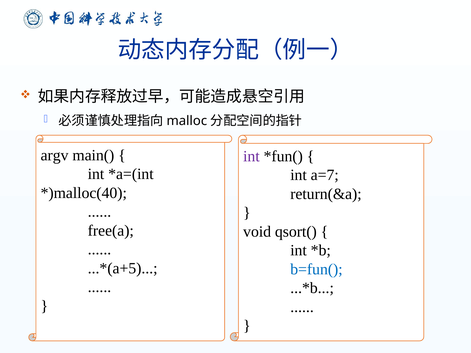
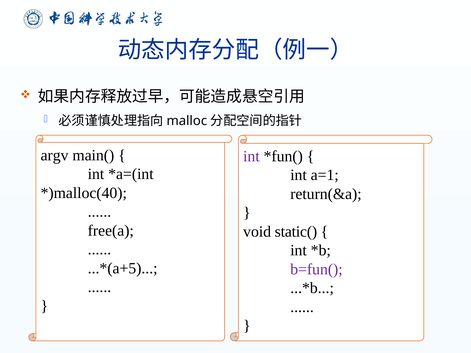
a=7: a=7 -> a=1 (325, 175)
qsort(: qsort( -> static( (296, 232)
b=fun( colour: blue -> purple (316, 269)
